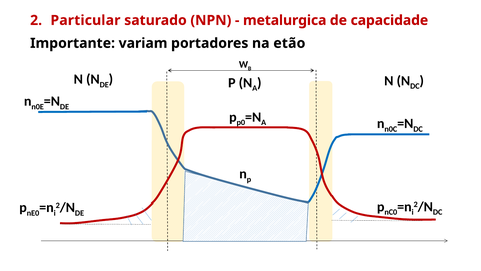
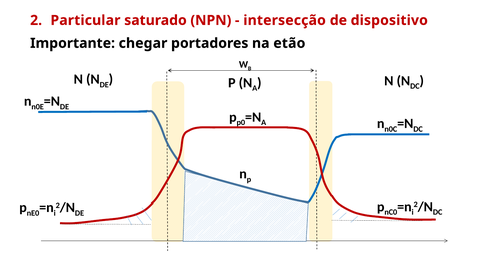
metalurgica: metalurgica -> intersecção (285, 20)
capacidade: capacidade -> dispositivo (389, 20)
variam: variam -> chegar (143, 43)
